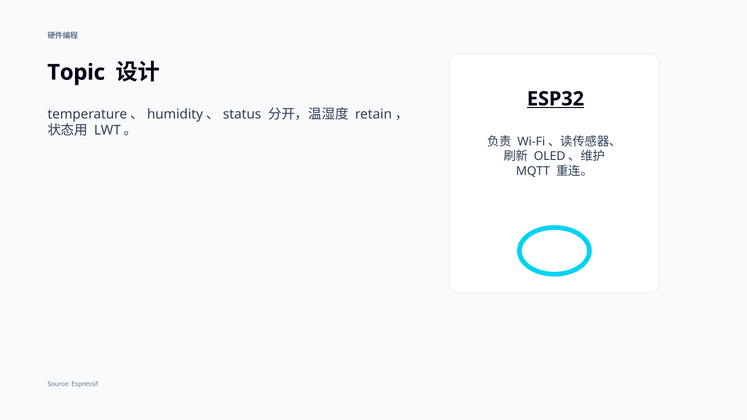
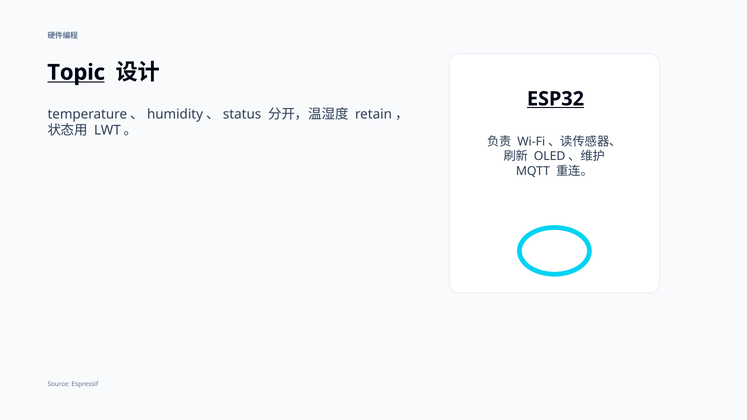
Topic underline: none -> present (76, 72)
